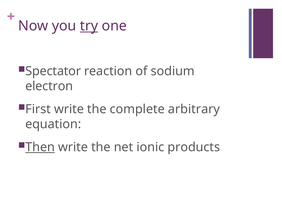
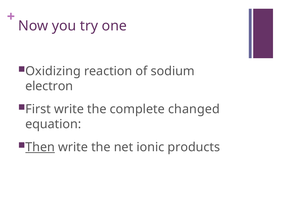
try underline: present -> none (89, 26)
Spectator: Spectator -> Oxidizing (53, 71)
arbitrary: arbitrary -> changed (194, 109)
